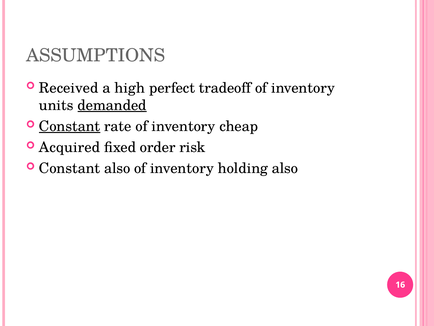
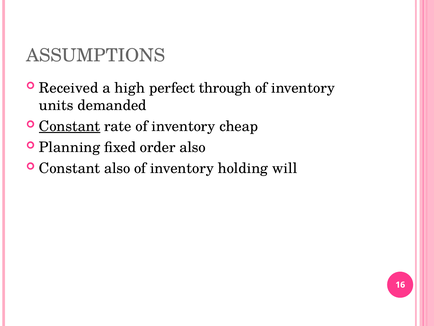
tradeoff: tradeoff -> through (225, 88)
demanded underline: present -> none (112, 105)
Acquired: Acquired -> Planning (70, 147)
order risk: risk -> also (193, 147)
holding also: also -> will (285, 168)
